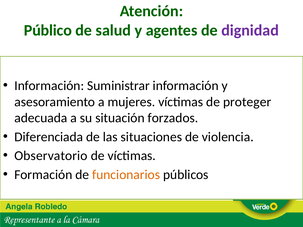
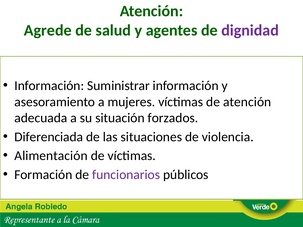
Público: Público -> Agrede (48, 30)
de proteger: proteger -> atención (247, 102)
Observatorio: Observatorio -> Alimentación (51, 156)
funcionarios colour: orange -> purple (126, 175)
